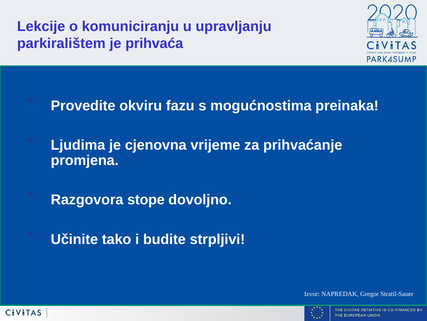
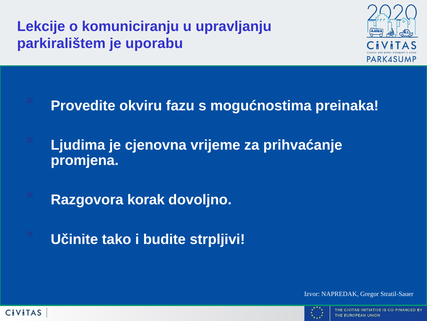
prihvaća: prihvaća -> uporabu (154, 43)
stope: stope -> korak (146, 199)
